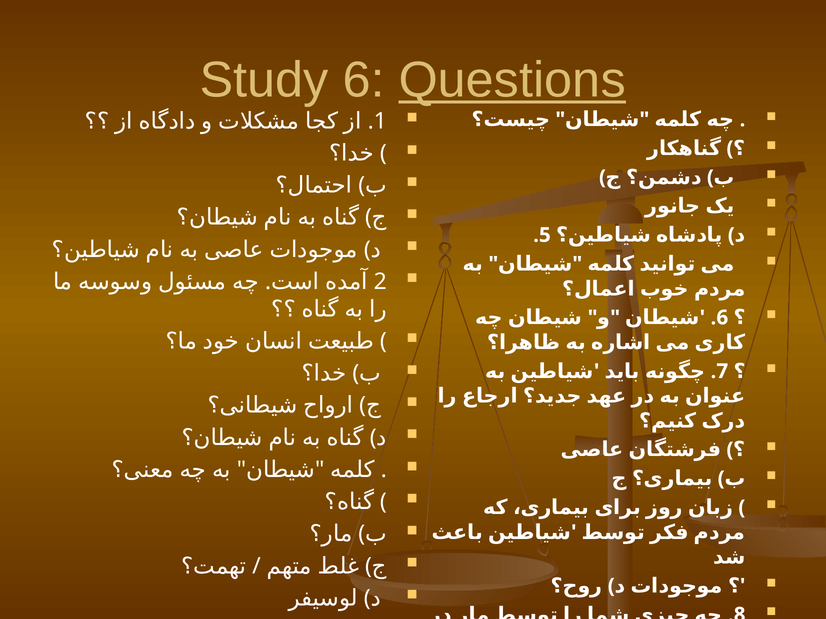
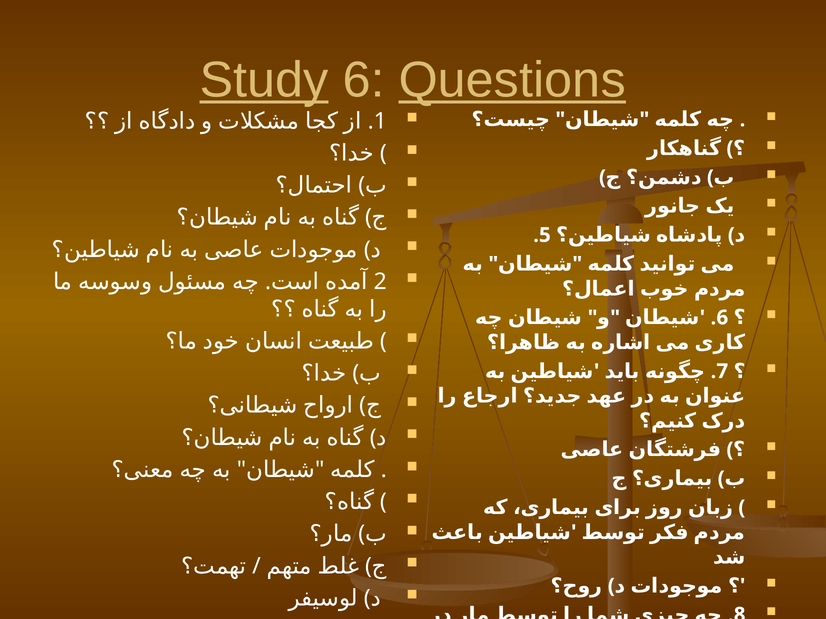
Study underline: none -> present (264, 80)
